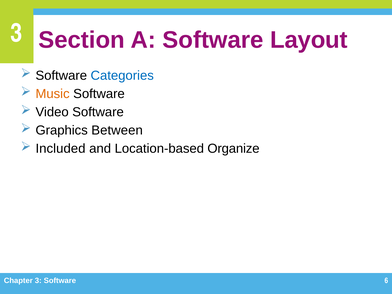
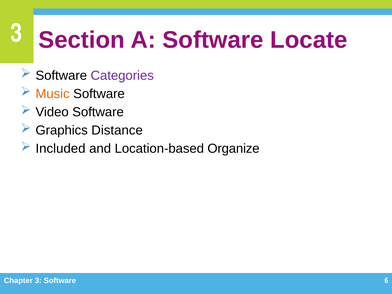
Layout: Layout -> Locate (309, 40)
Categories colour: blue -> purple (122, 76)
Between: Between -> Distance (117, 130)
